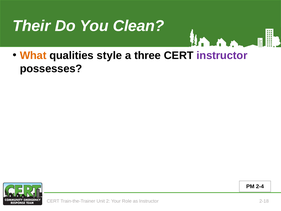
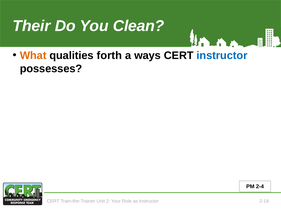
style: style -> forth (109, 55)
three: three -> ways (148, 55)
instructor colour: purple -> blue (222, 55)
